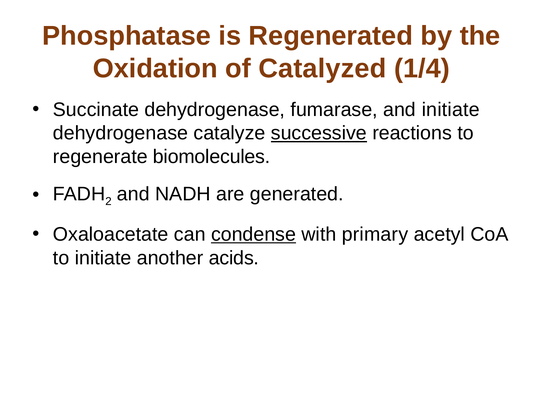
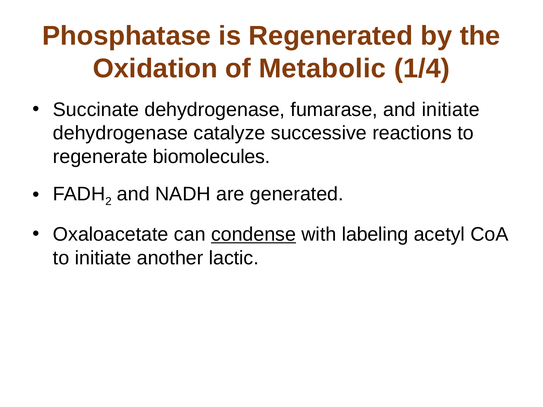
Catalyzed: Catalyzed -> Metabolic (322, 68)
successive underline: present -> none (319, 133)
primary: primary -> labeling (375, 235)
acids: acids -> lactic (234, 258)
